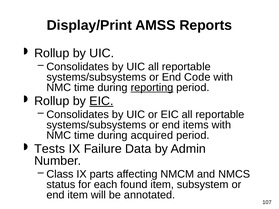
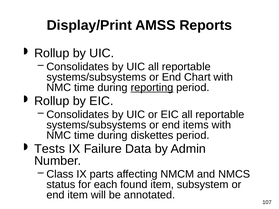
Code: Code -> Chart (197, 77)
EIC underline: present -> none (101, 101)
acquired: acquired -> diskettes (152, 135)
